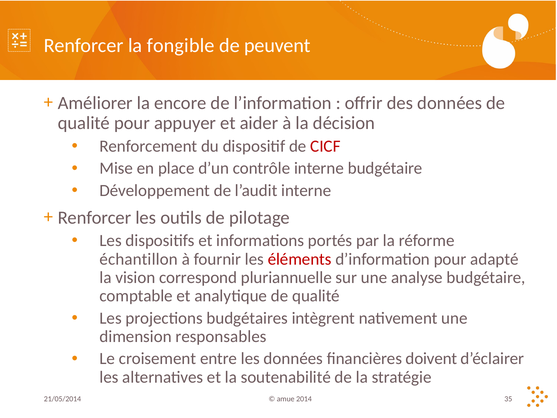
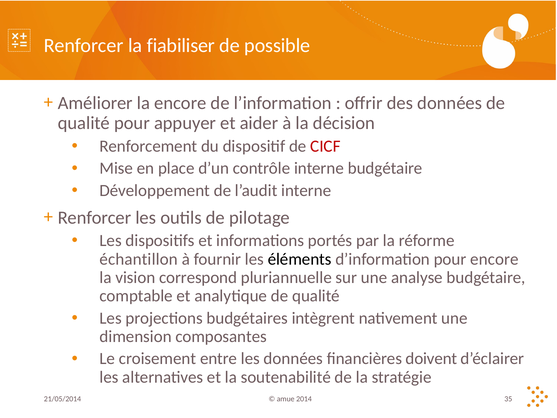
fongible: fongible -> fiabiliser (181, 45)
peuvent: peuvent -> possible (277, 45)
éléments colour: red -> black (300, 259)
pour adapté: adapté -> encore (494, 259)
responsables: responsables -> composantes (221, 336)
